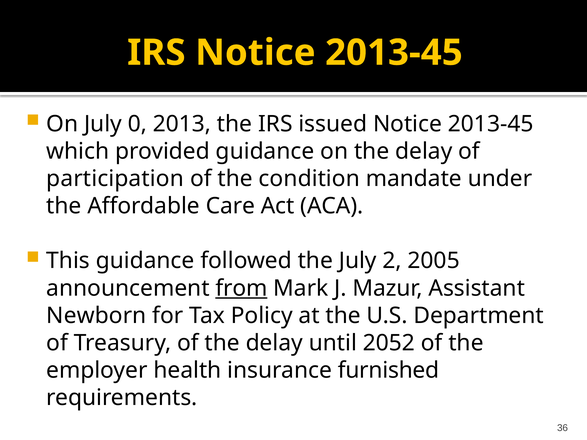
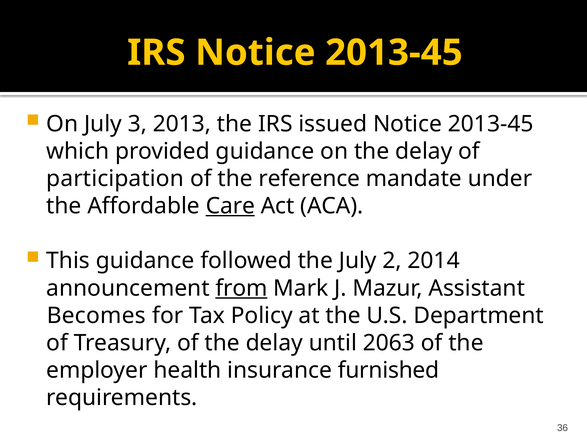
0: 0 -> 3 (137, 124)
condition: condition -> reference (309, 179)
Care underline: none -> present (230, 206)
2005: 2005 -> 2014 (434, 261)
Newborn: Newborn -> Becomes (96, 316)
2052: 2052 -> 2063 (389, 343)
